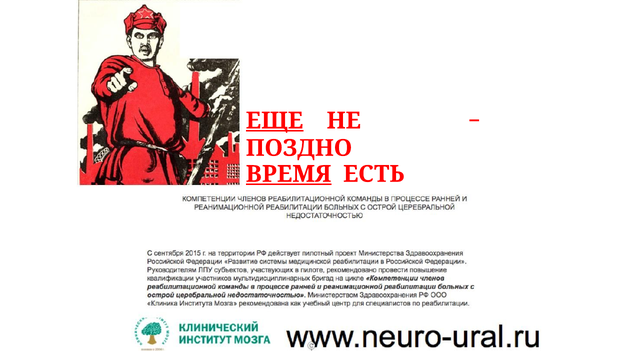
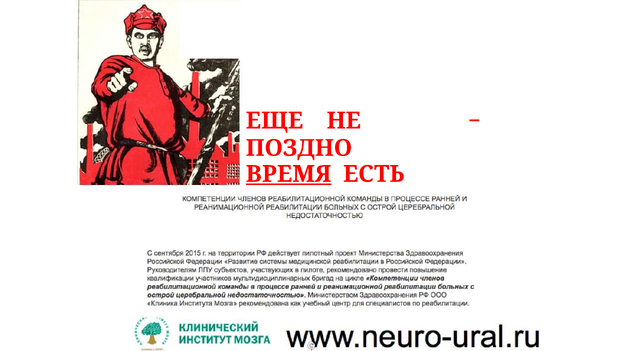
ЕЩЕ underline: present -> none (275, 121)
